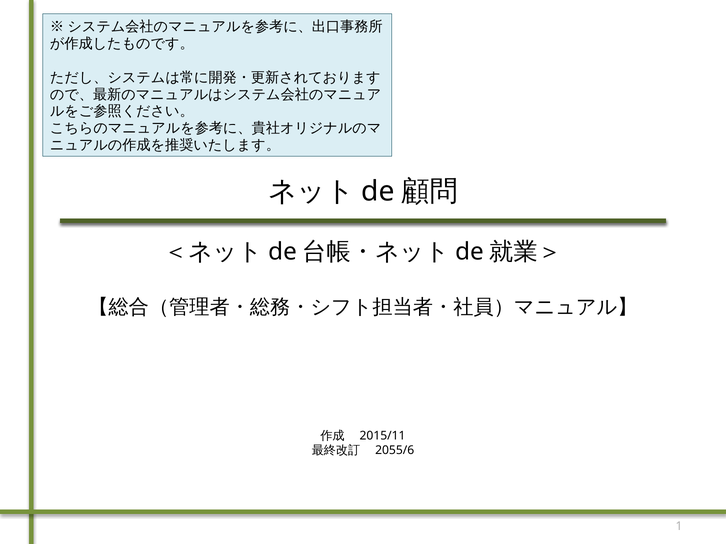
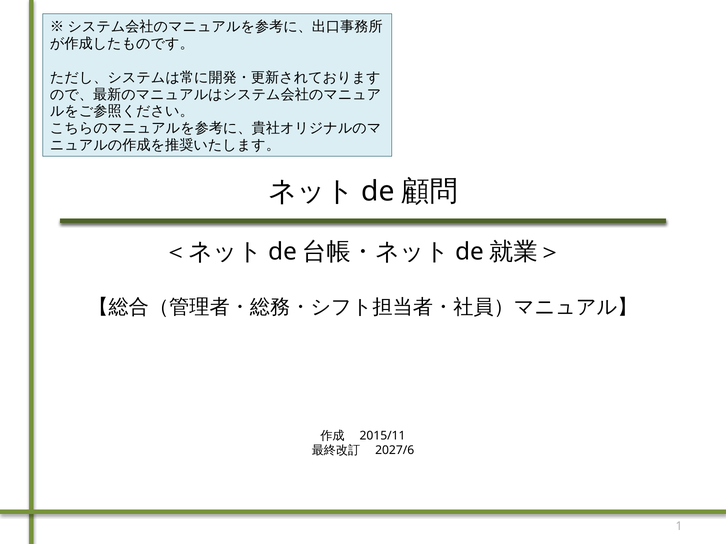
2055/6: 2055/6 -> 2027/6 (395, 451)
